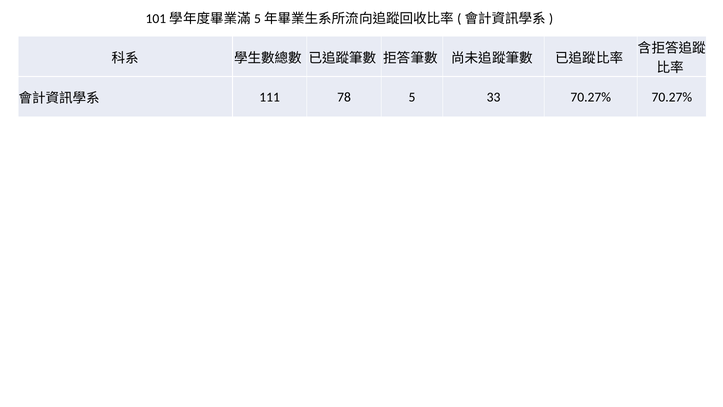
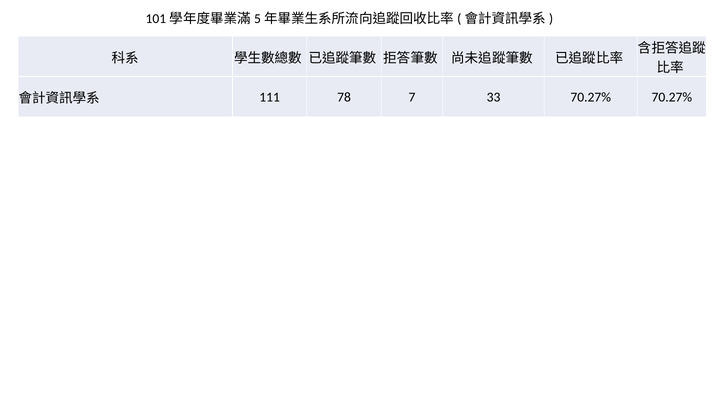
5: 5 -> 7 (412, 97)
